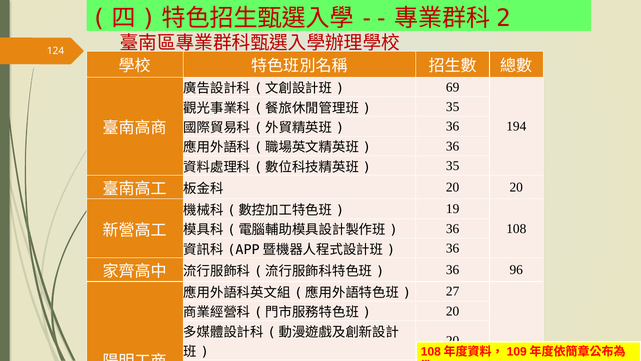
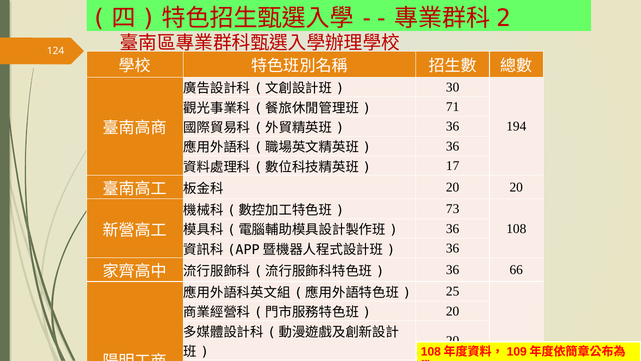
69: 69 -> 30 (453, 87)
35: 35 -> 71 (453, 107)
35: 35 -> 17 (453, 166)
19: 19 -> 73 (453, 209)
96: 96 -> 66 (516, 270)
27: 27 -> 25 (453, 291)
